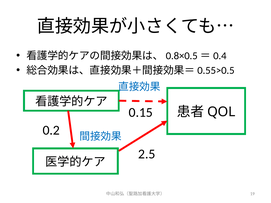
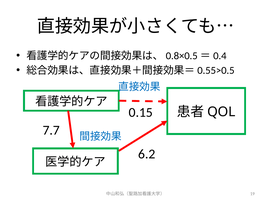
0.2: 0.2 -> 7.7 (51, 130)
2.5: 2.5 -> 6.2 (147, 154)
